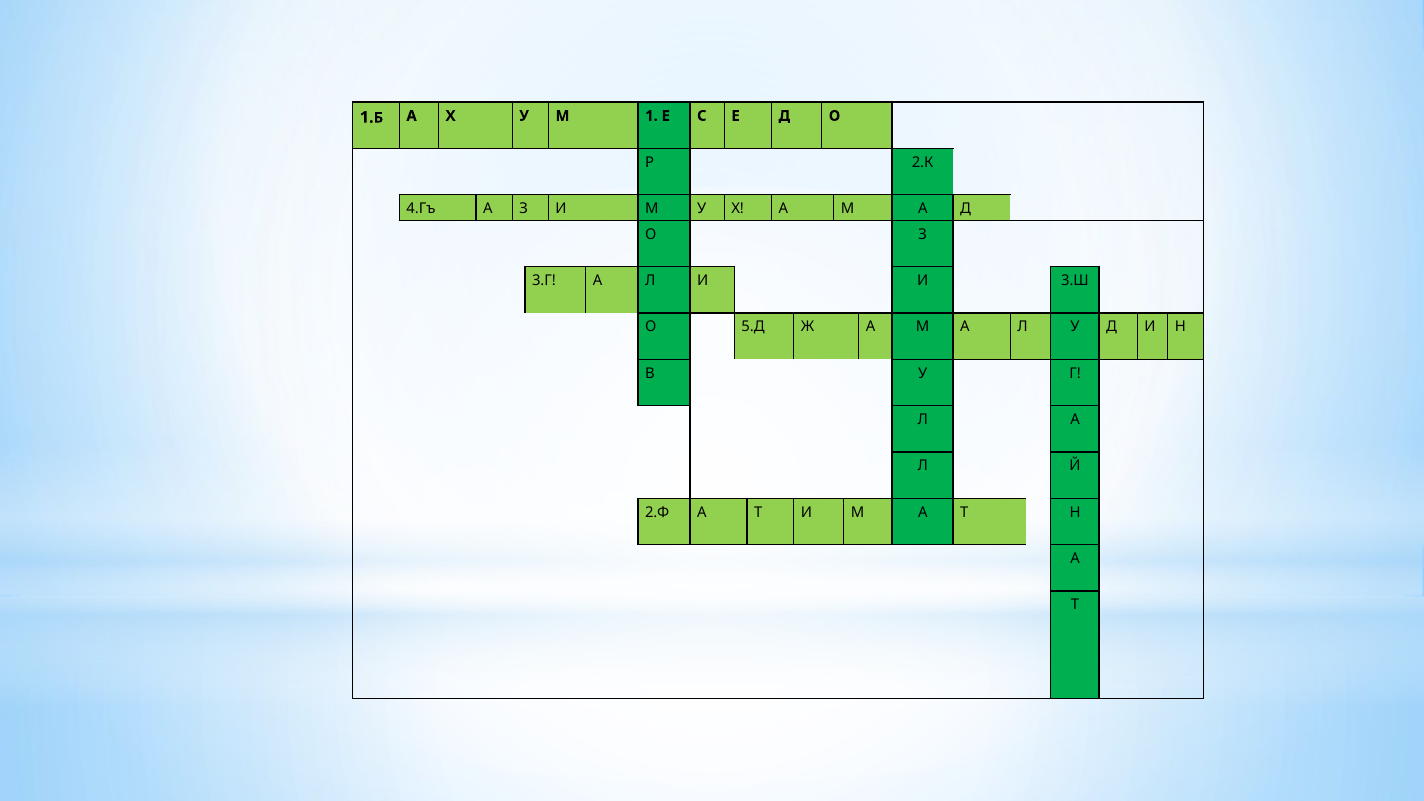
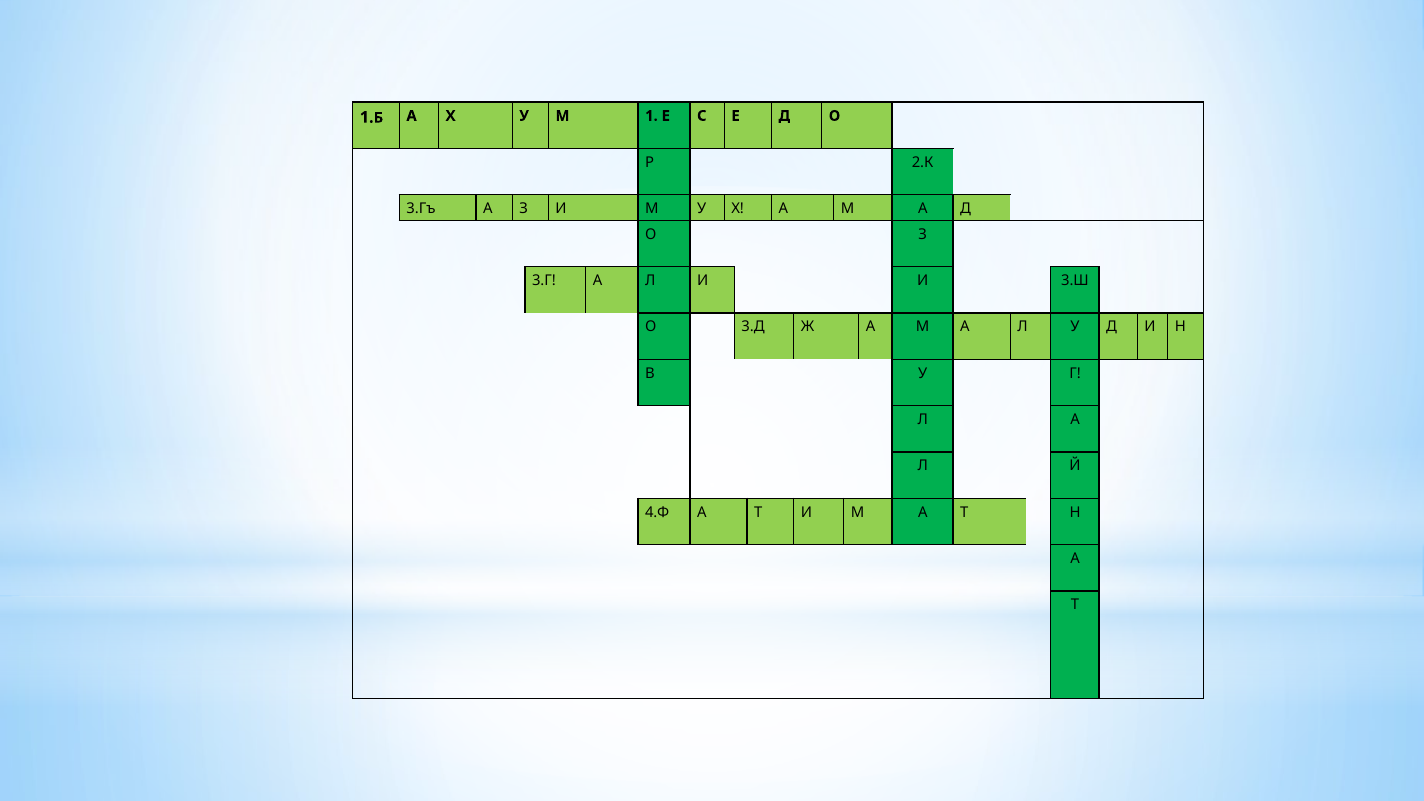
4.Гъ: 4.Гъ -> 3.Гъ (421, 208)
5.Д: 5.Д -> 3.Д (753, 327)
2.Ф: 2.Ф -> 4.Ф (657, 512)
